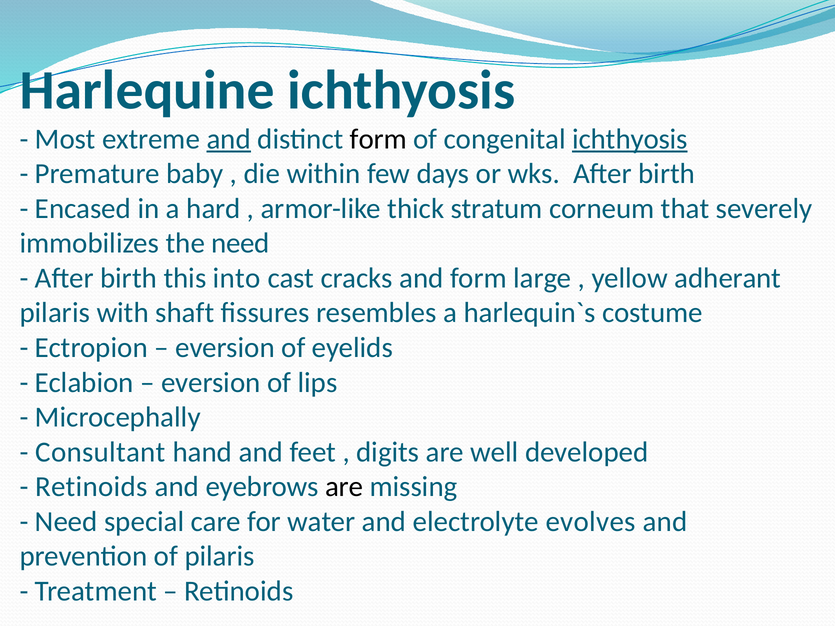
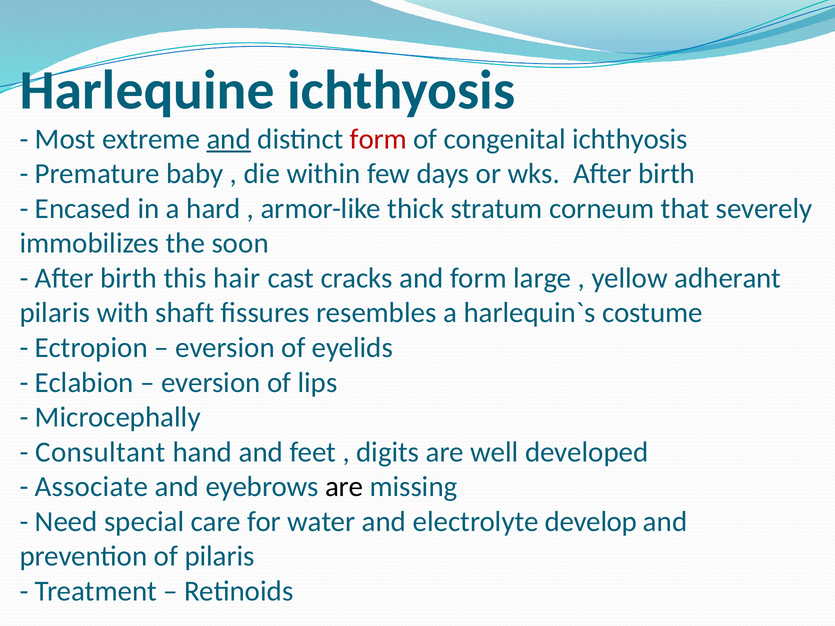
form colour: black -> red (378, 139)
ichthyosis underline: present -> none (630, 139)
the need: need -> soon (240, 243)
into: into -> hair (237, 278)
Retinoids: Retinoids -> Associate (91, 487)
evolves: evolves -> develop (591, 522)
